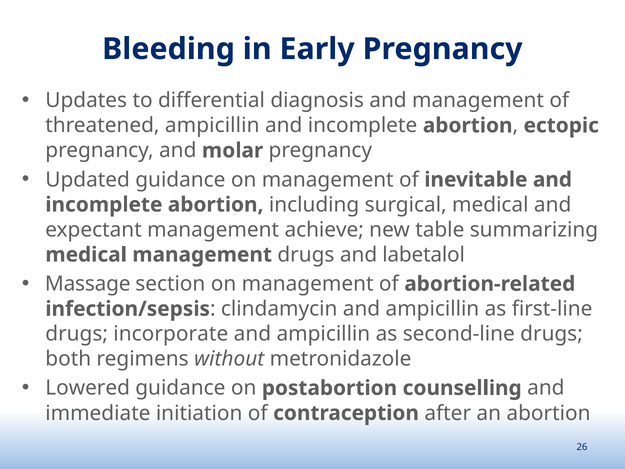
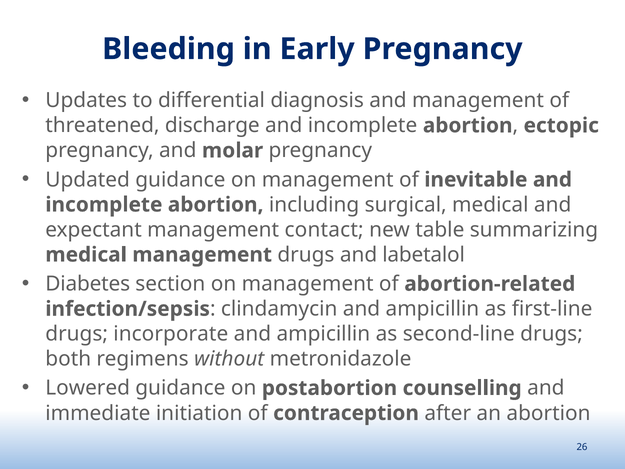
threatened ampicillin: ampicillin -> discharge (212, 125)
achieve: achieve -> contact (324, 230)
Massage: Massage -> Diabetes (88, 284)
